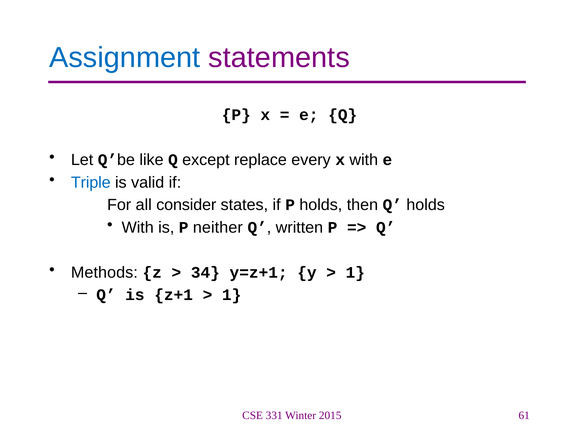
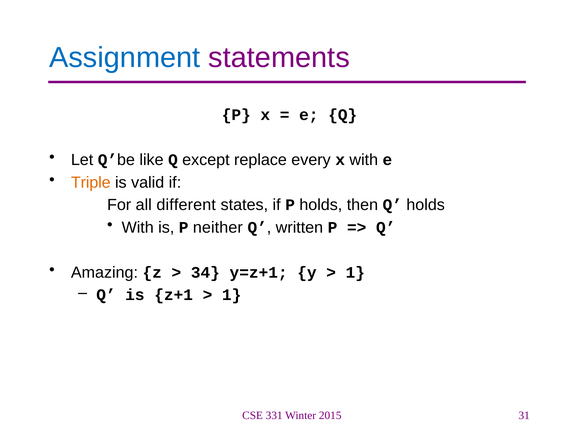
Triple colour: blue -> orange (91, 183)
consider: consider -> different (186, 205)
Methods: Methods -> Amazing (104, 273)
61: 61 -> 31 (524, 416)
